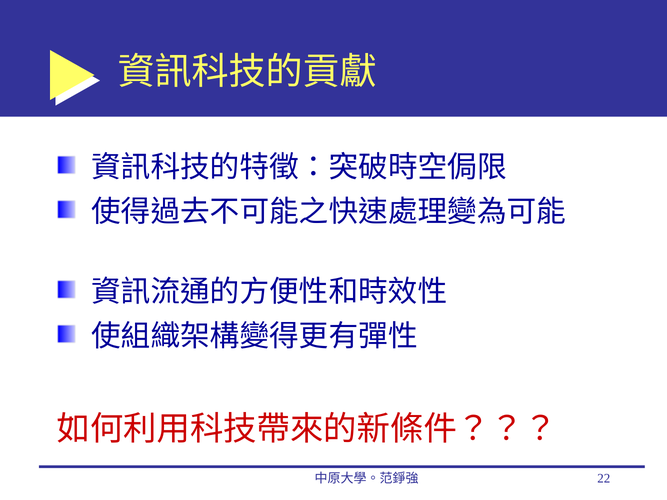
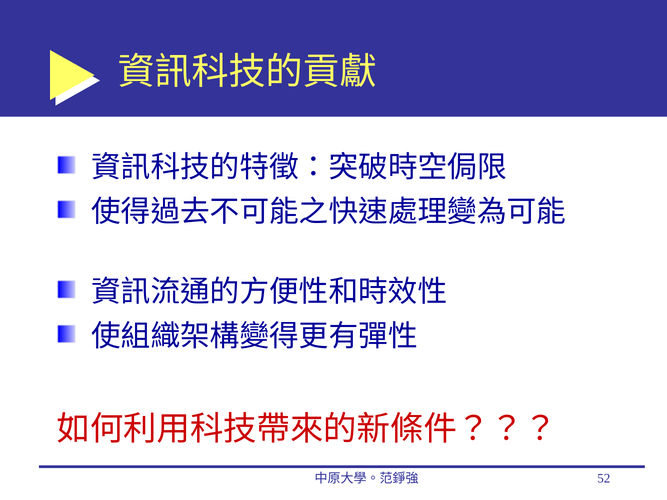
22: 22 -> 52 (604, 479)
